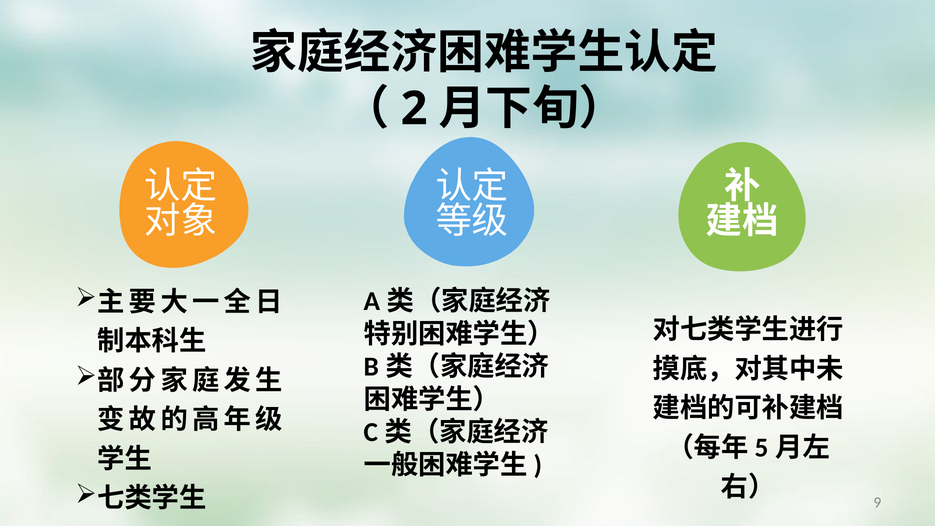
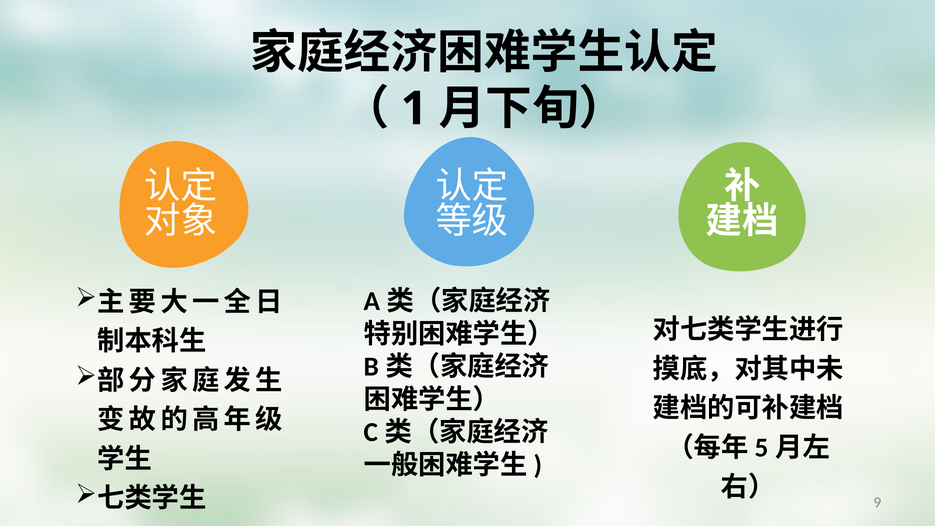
2: 2 -> 1 (414, 109)
